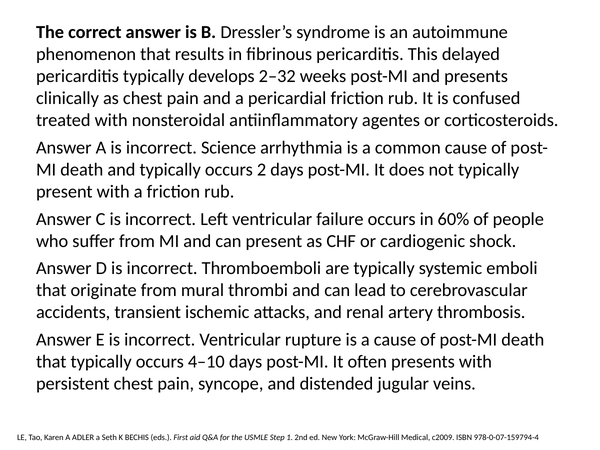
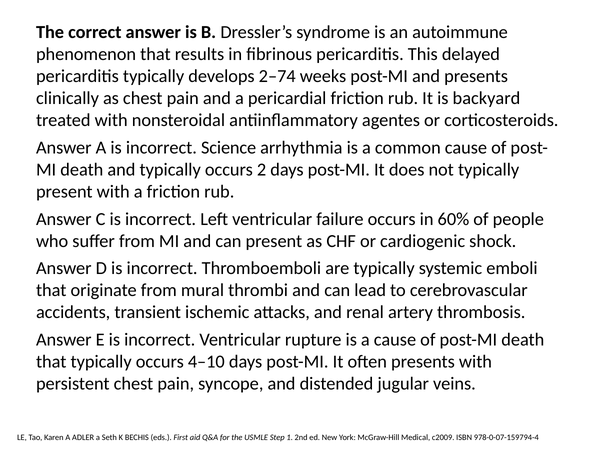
2–32: 2–32 -> 2–74 (277, 76)
confused: confused -> backyard (486, 98)
